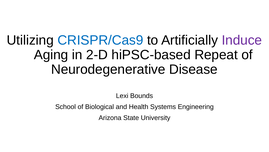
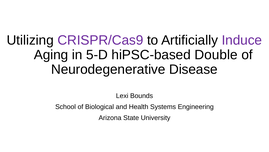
CRISPR/Cas9 colour: blue -> purple (100, 40)
2-D: 2-D -> 5-D (97, 55)
Repeat: Repeat -> Double (216, 55)
